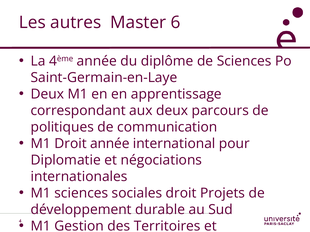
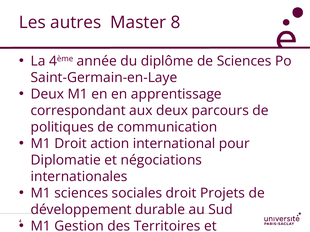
6: 6 -> 8 (176, 22)
Droit année: année -> action (110, 144)
